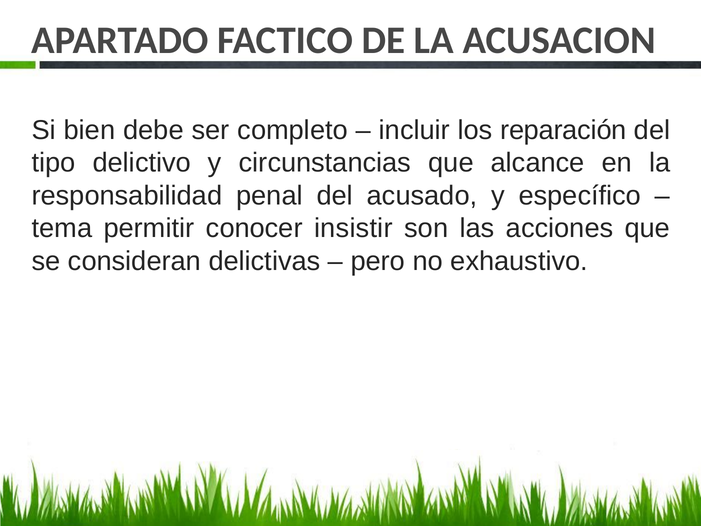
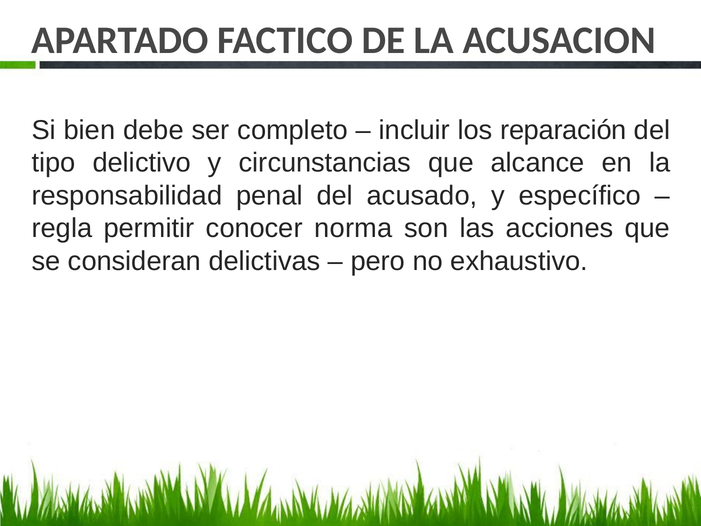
tema: tema -> regla (62, 228)
insistir: insistir -> norma (353, 228)
